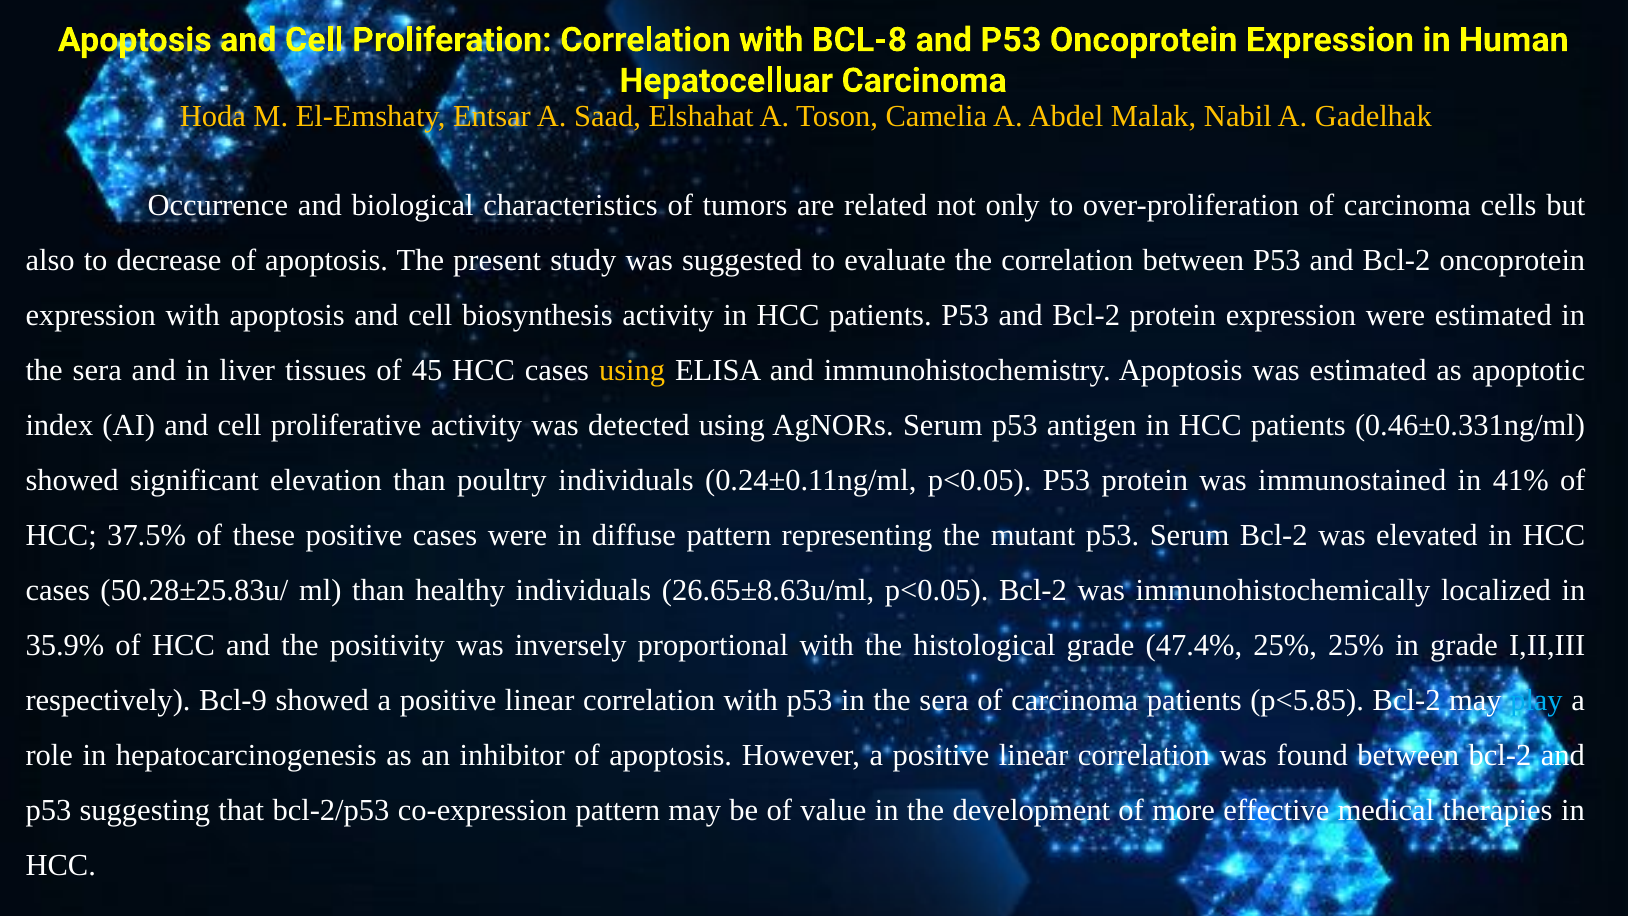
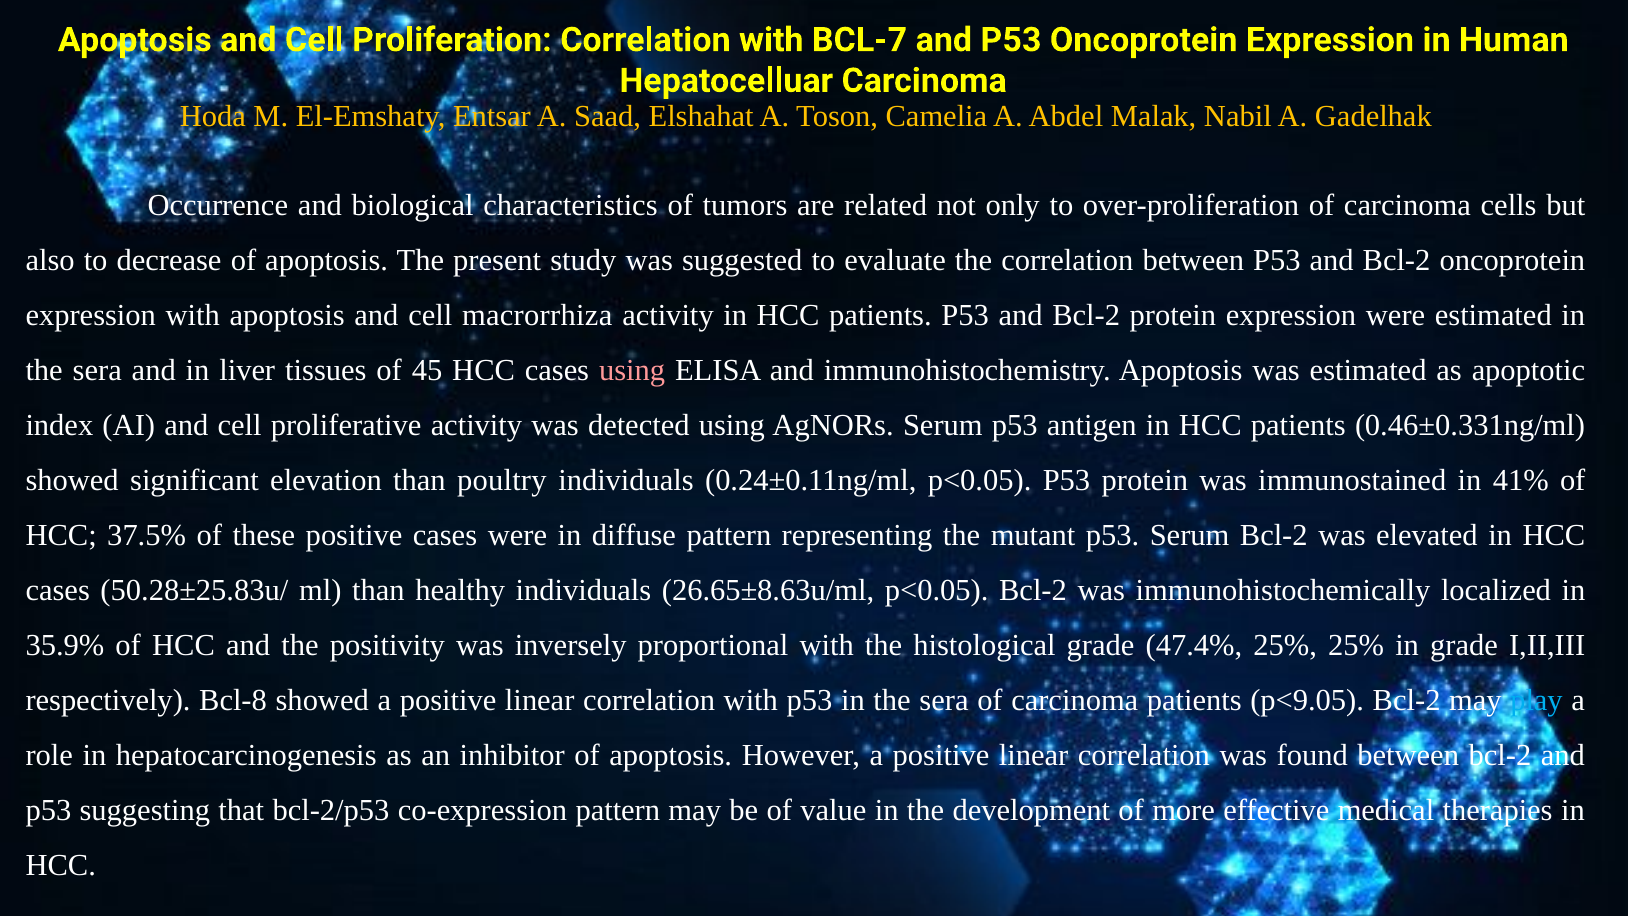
BCL-8: BCL-8 -> BCL-7 (860, 40)
biosynthesis: biosynthesis -> macrorrhiza (537, 316)
using colour: yellow -> pink (632, 371)
Bcl-9: Bcl-9 -> Bcl-8 (233, 700)
p<5.85: p<5.85 -> p<9.05 (1307, 700)
